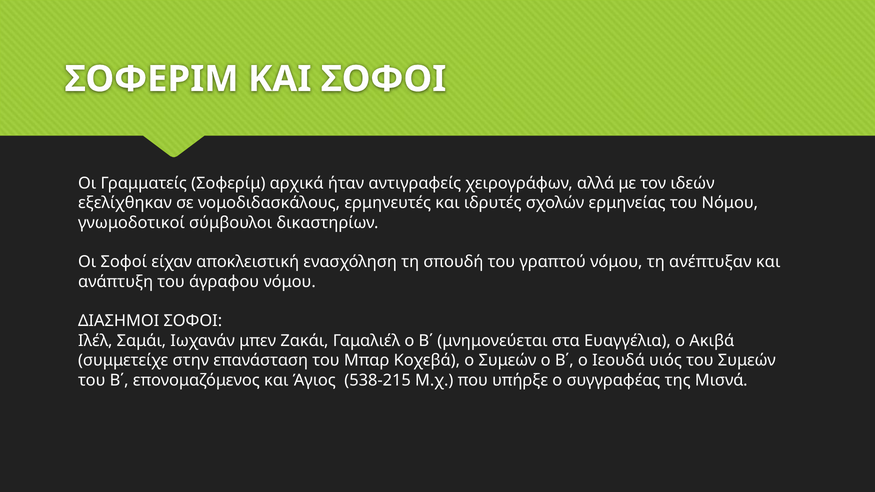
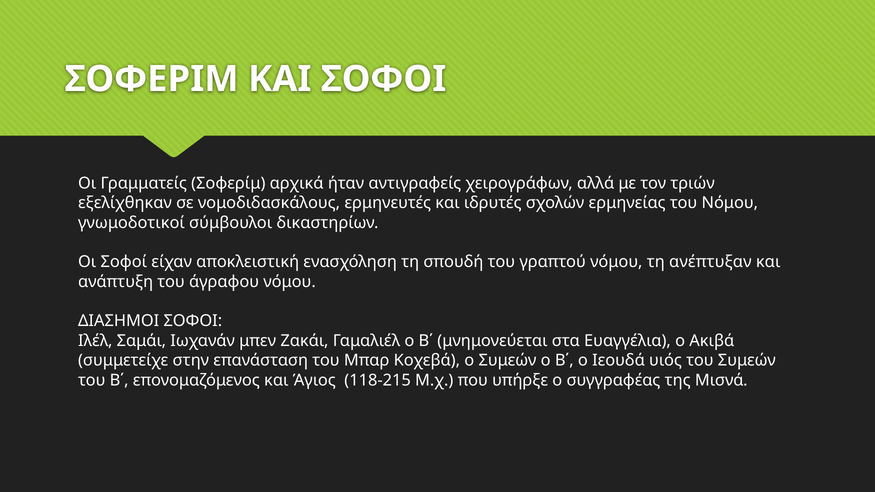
ιδεών: ιδεών -> τριών (693, 183)
538-215: 538-215 -> 118-215 (378, 380)
